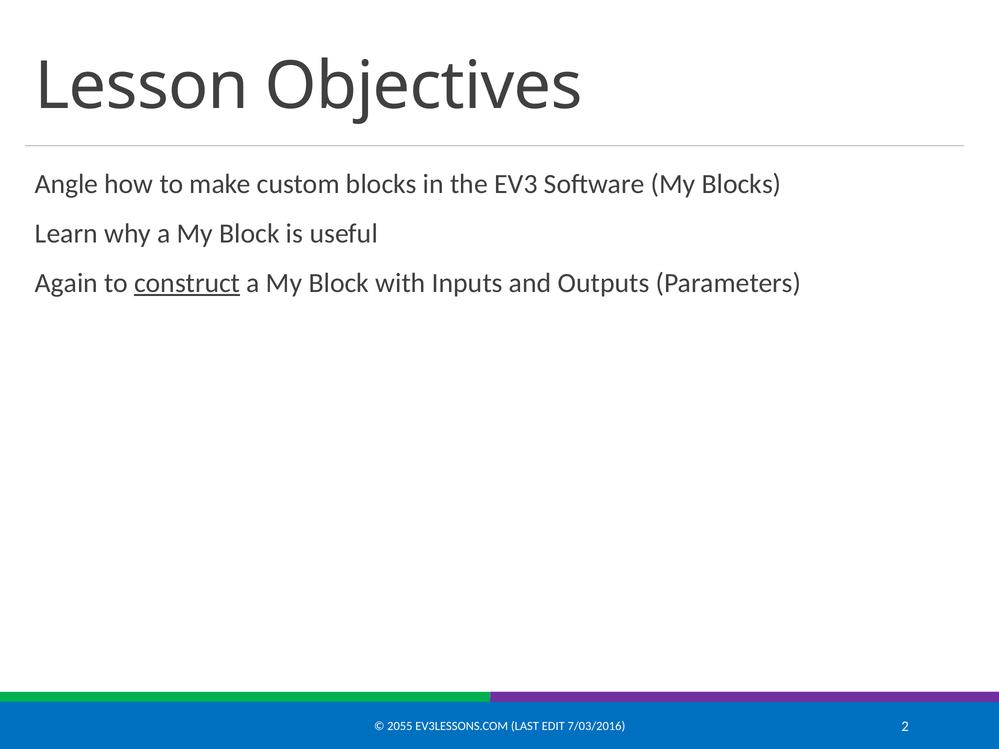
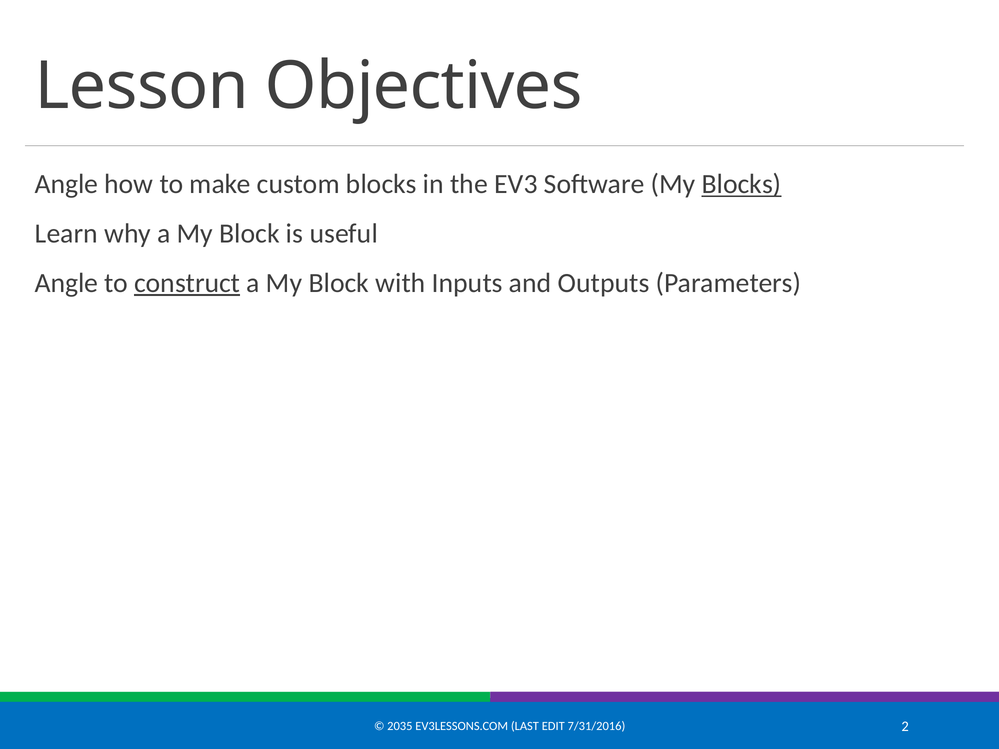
Blocks underline: none -> present (742, 184)
Again: Again -> Angle (66, 283)
2055: 2055 -> 2035 (400, 726)
7/03/2016: 7/03/2016 -> 7/31/2016 (596, 726)
